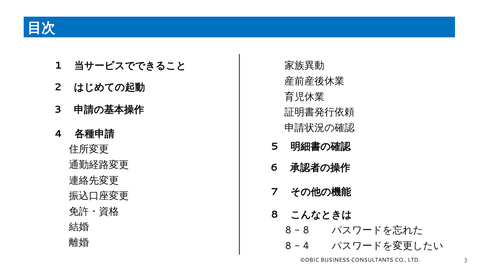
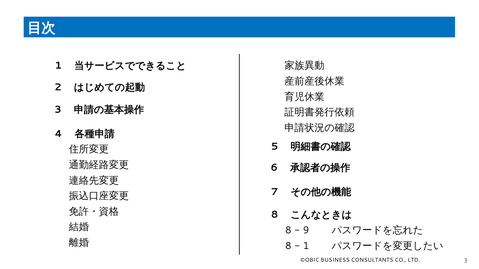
8: 8 -> 9 (306, 231)
4: 4 -> 1 (306, 246)
